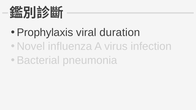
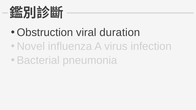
Prophylaxis: Prophylaxis -> Obstruction (45, 32)
